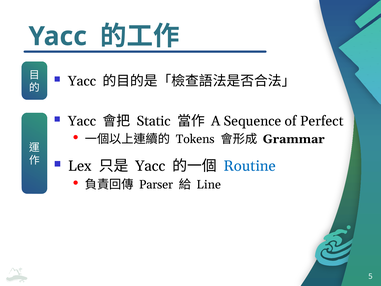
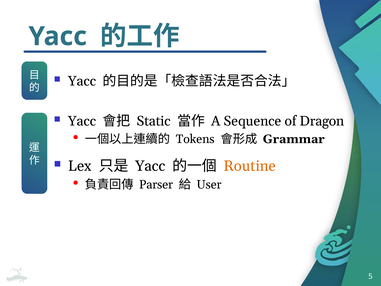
Perfect: Perfect -> Dragon (322, 121)
Routine colour: blue -> orange (250, 166)
Line: Line -> User (209, 184)
